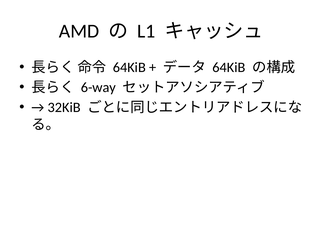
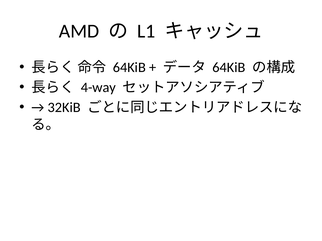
6-way: 6-way -> 4-way (98, 88)
